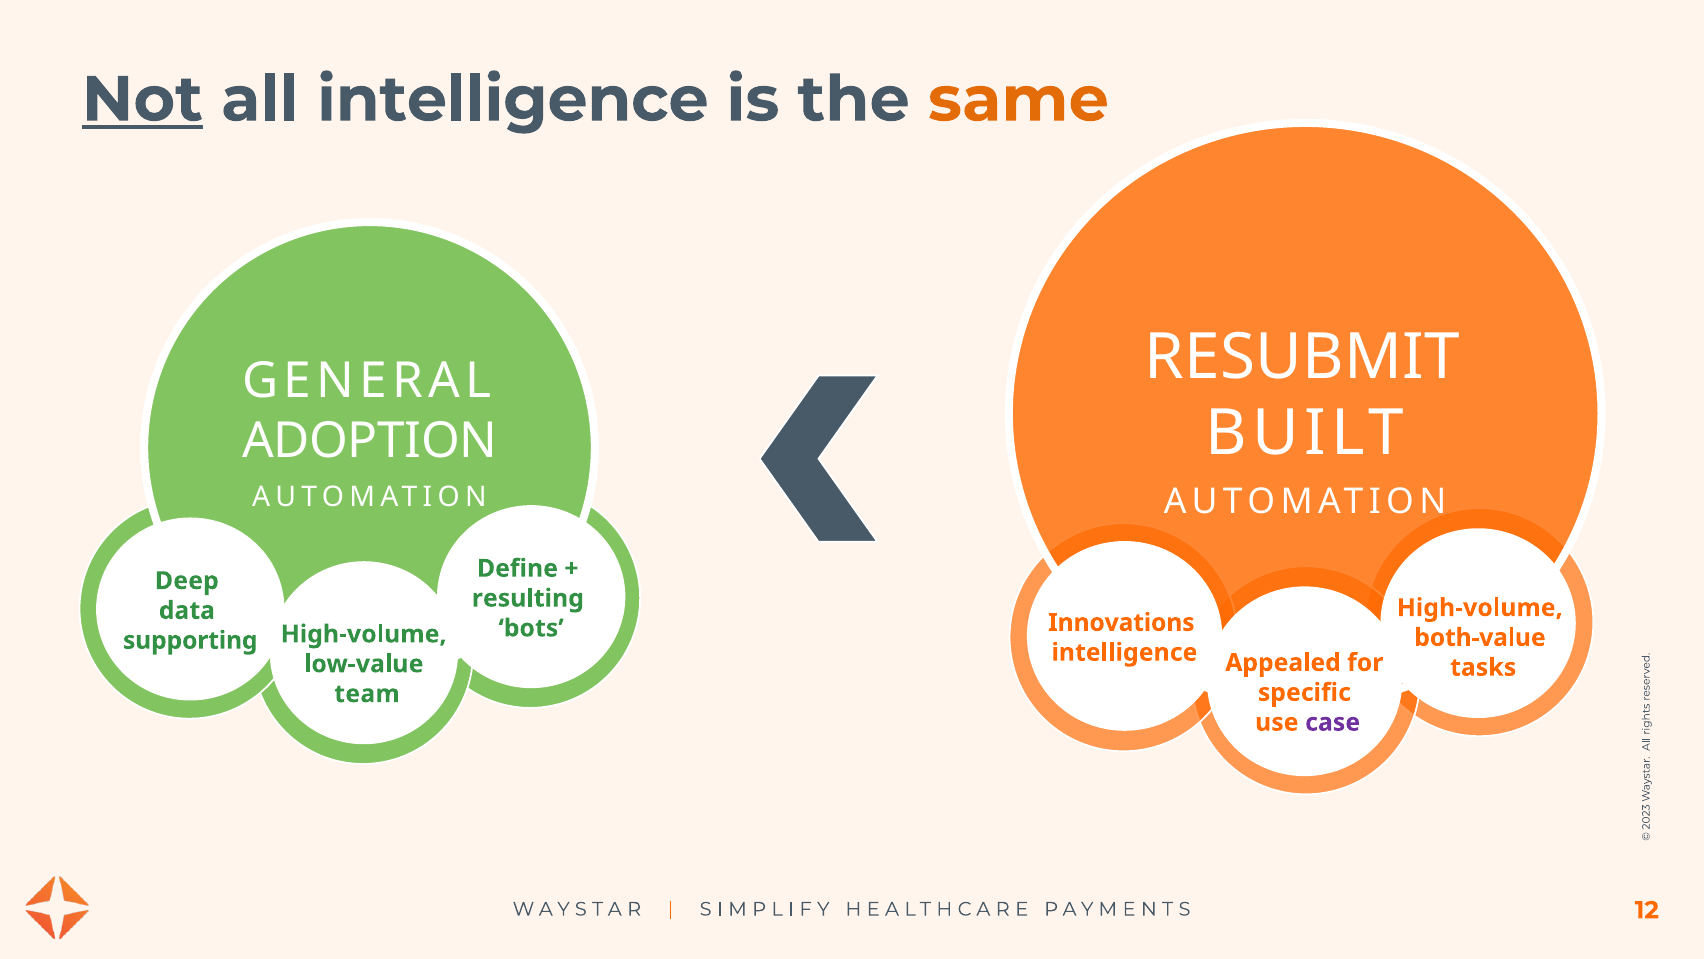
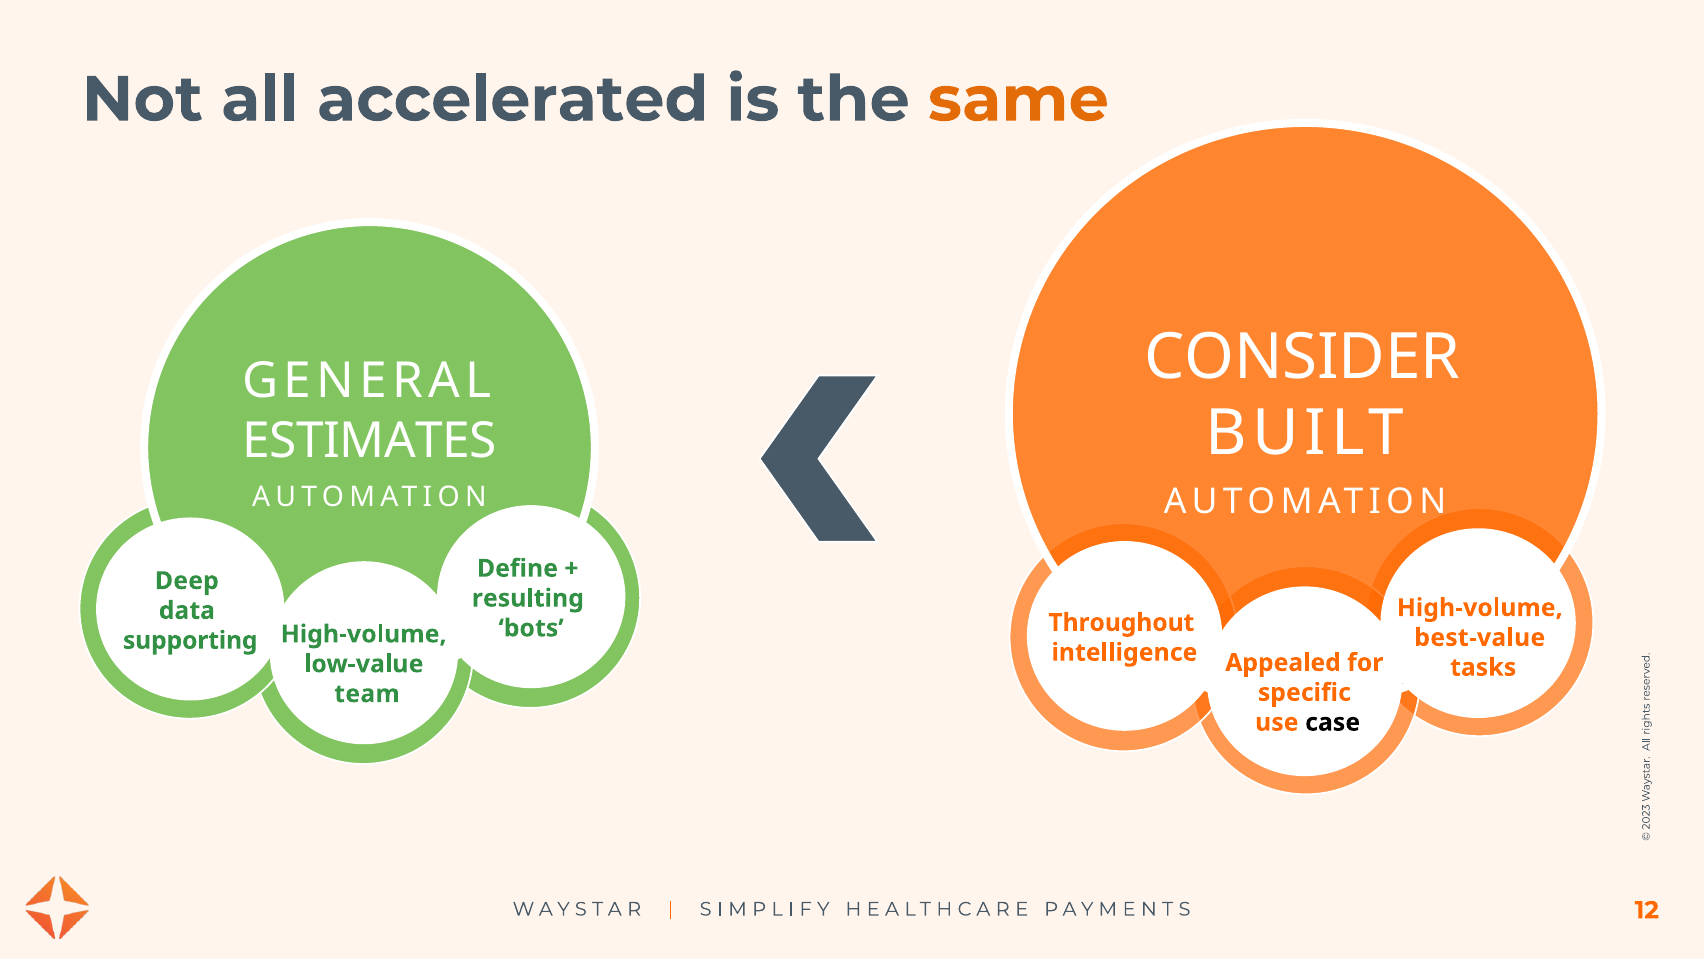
Not underline: present -> none (142, 100)
all intelligence: intelligence -> accelerated (513, 100)
RESUBMIT: RESUBMIT -> CONSIDER (1302, 357)
ADOPTION: ADOPTION -> ESTIMATES (370, 441)
Innovations: Innovations -> Throughout (1121, 622)
both-value: both-value -> best-value (1480, 637)
case colour: purple -> black (1333, 722)
